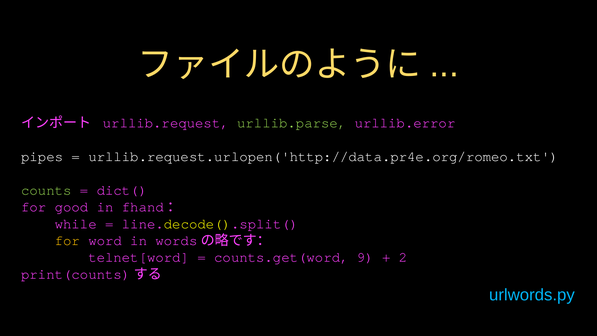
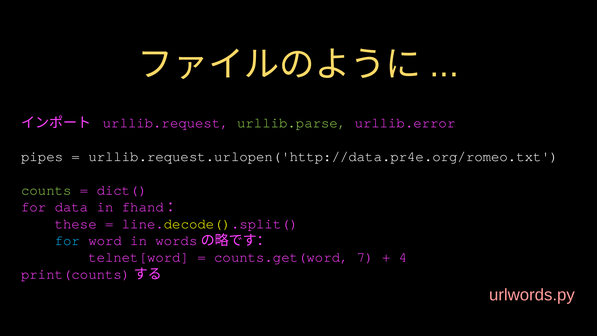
good: good -> data (72, 207)
while: while -> these (76, 224)
for colour: yellow -> light blue (67, 240)
9: 9 -> 7 (365, 257)
2: 2 -> 4 (403, 257)
urlwords.py colour: light blue -> pink (532, 295)
